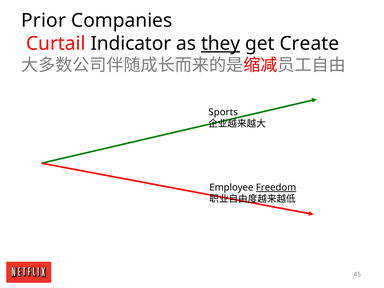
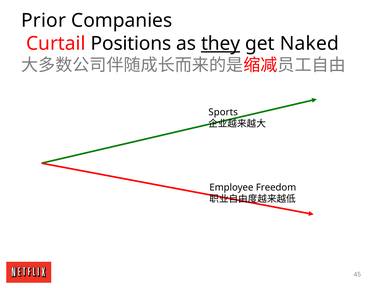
Indicator: Indicator -> Positions (131, 44)
Create: Create -> Naked (309, 44)
Freedom underline: present -> none (276, 188)
